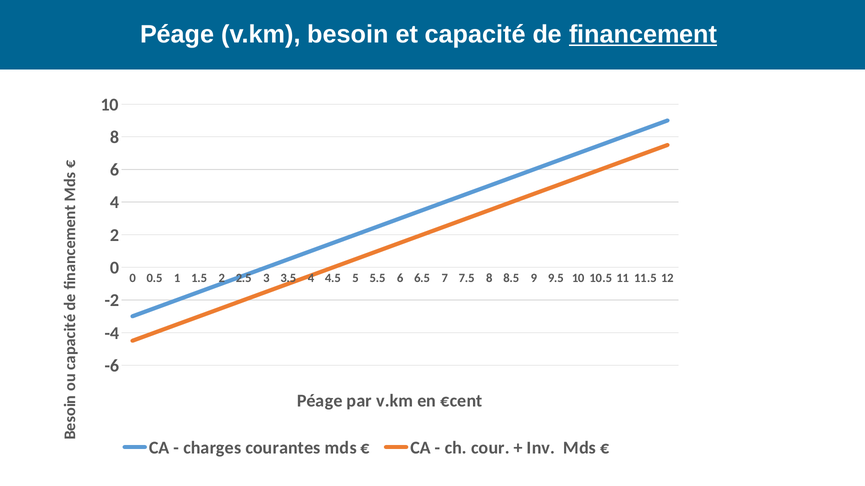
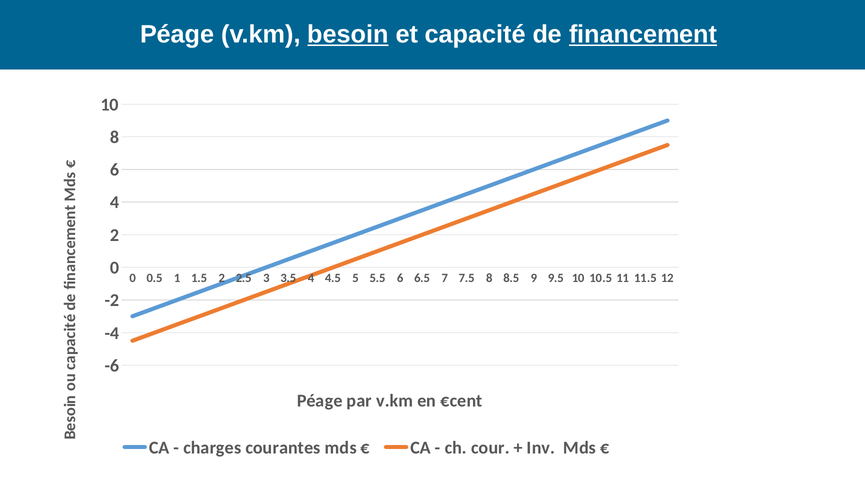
besoin underline: none -> present (348, 35)
